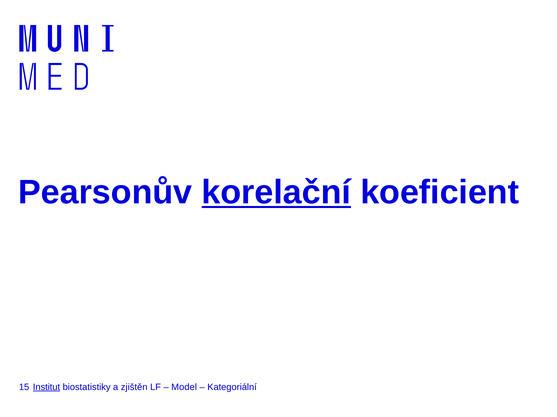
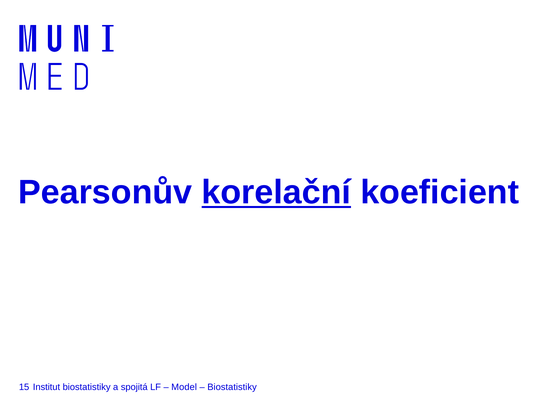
Institut underline: present -> none (46, 388)
zjištěn: zjištěn -> spojitá (134, 388)
Kategoriální: Kategoriální -> Biostatistiky (232, 388)
